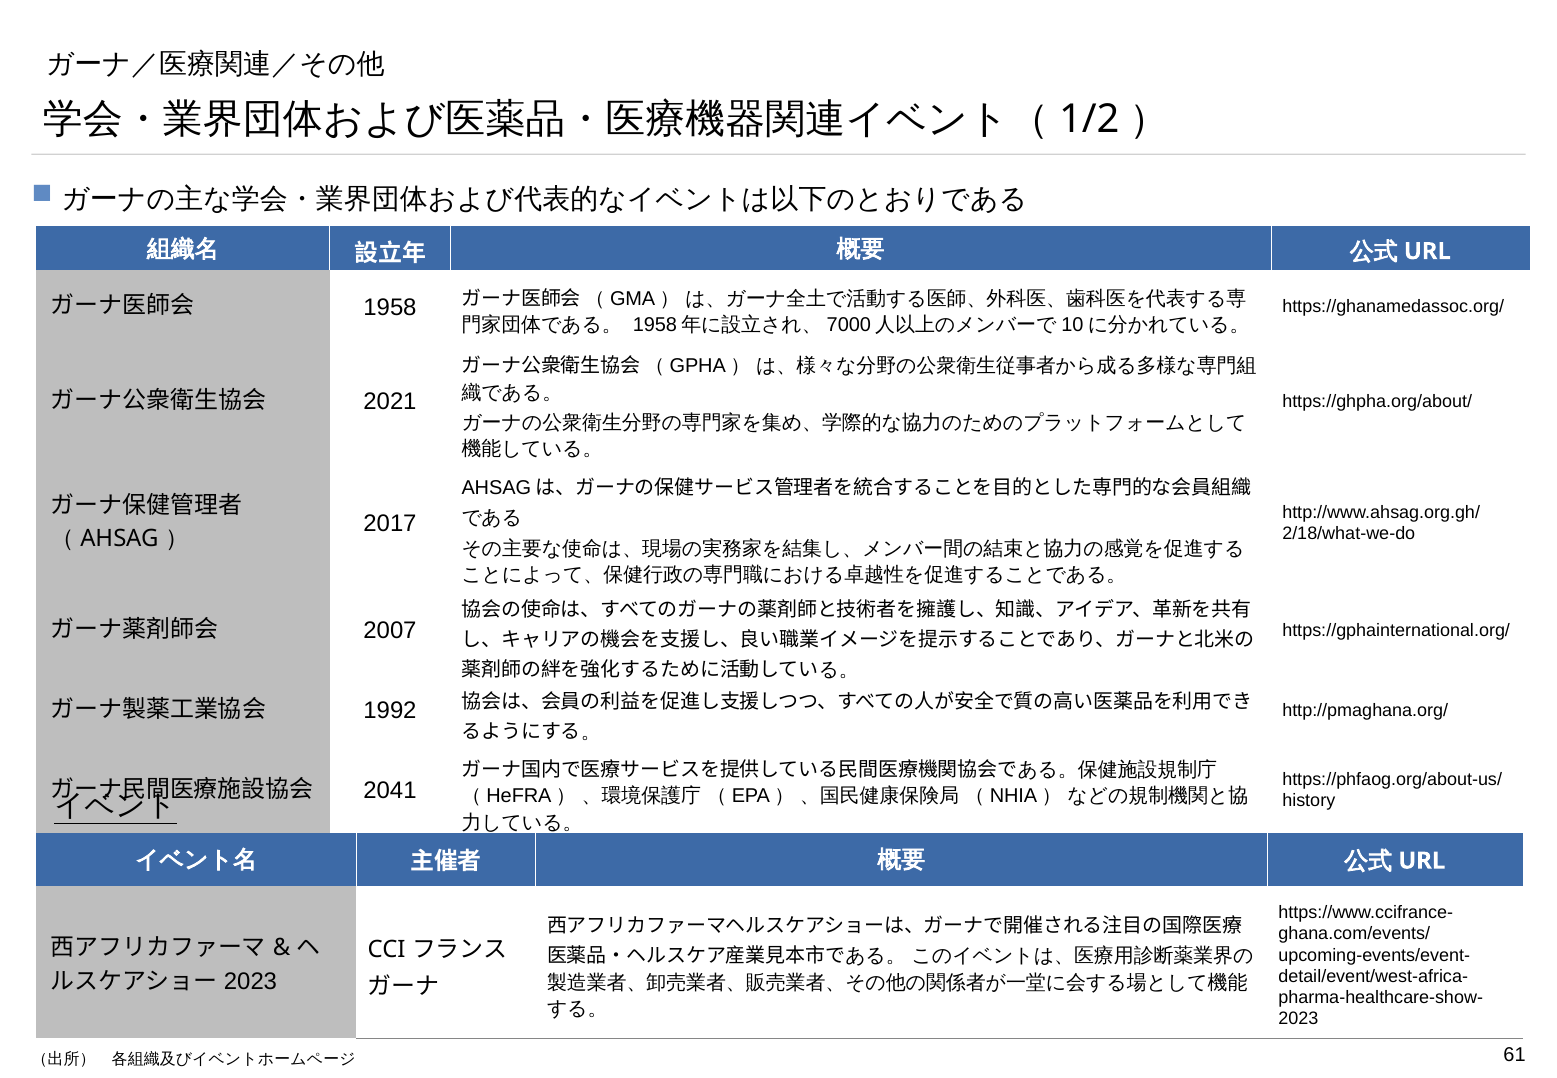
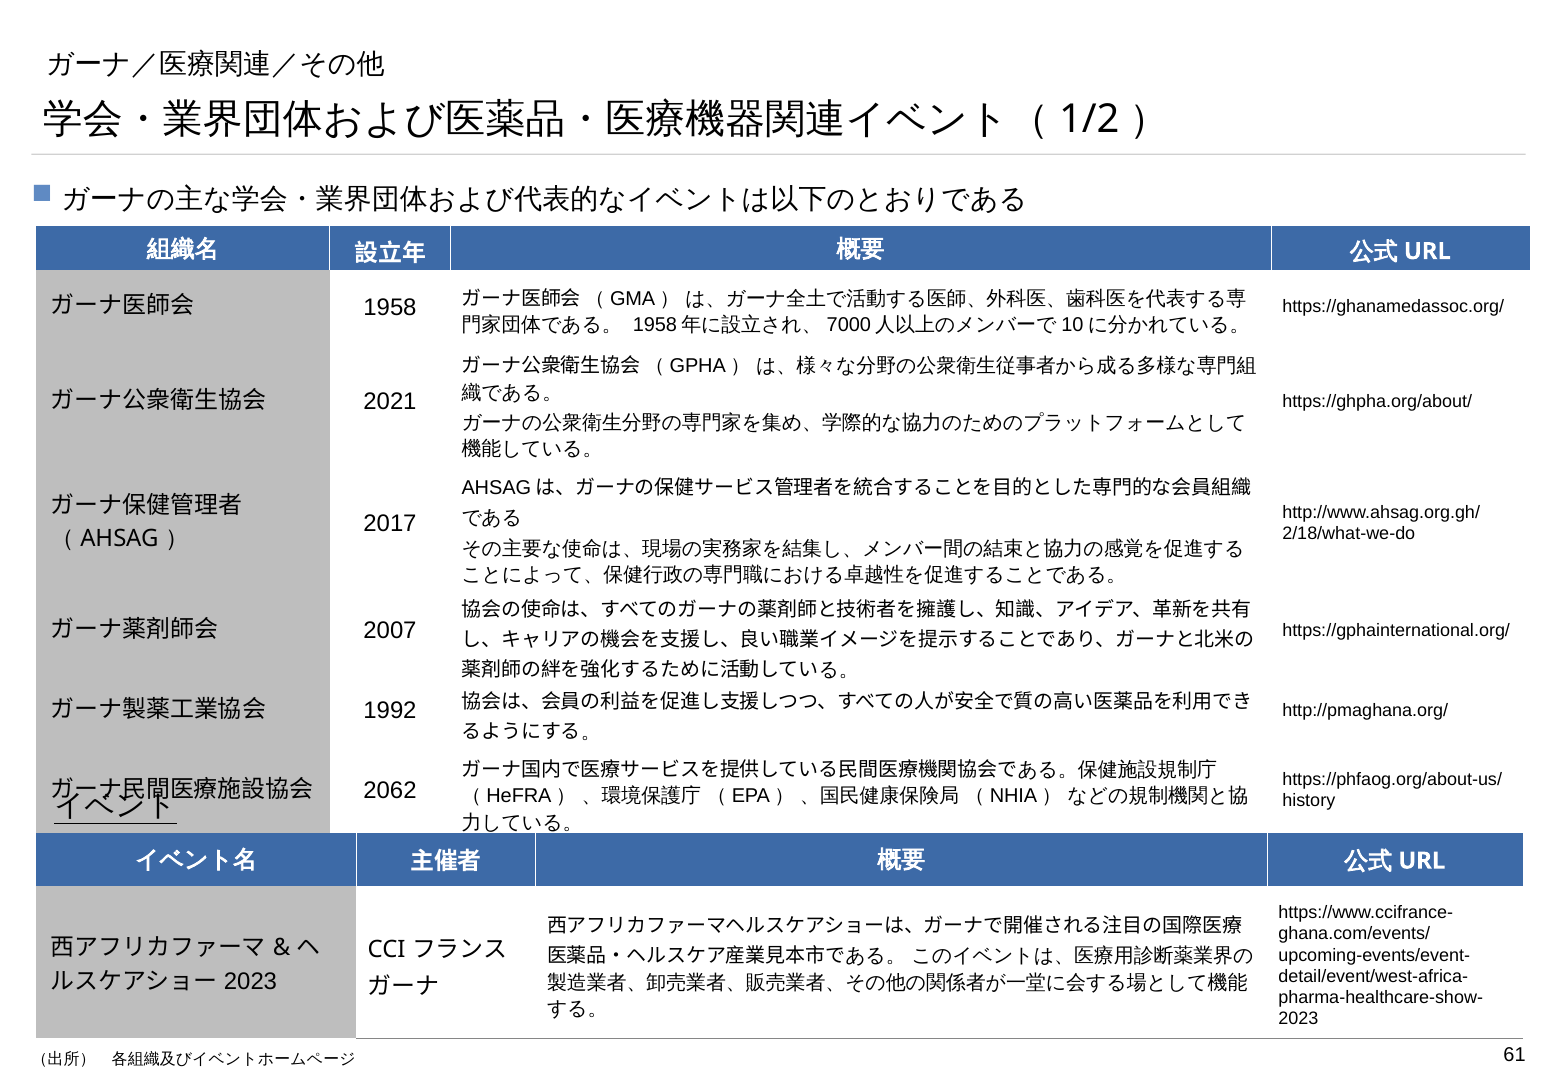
2041: 2041 -> 2062 (390, 791)
